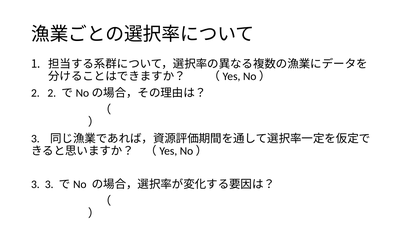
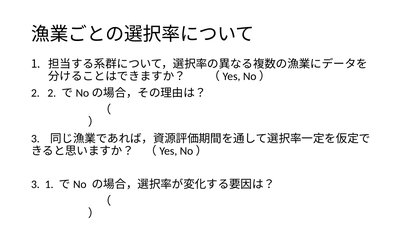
3 3: 3 -> 1 (49, 184)
